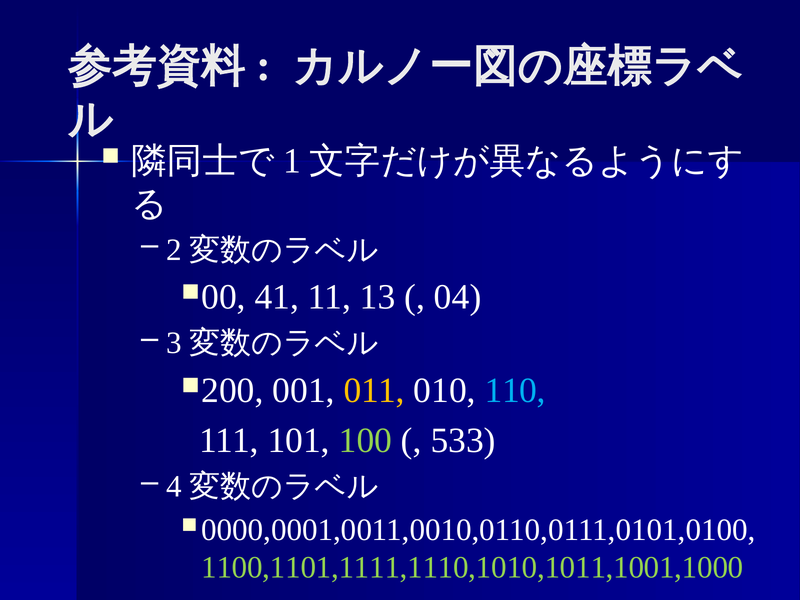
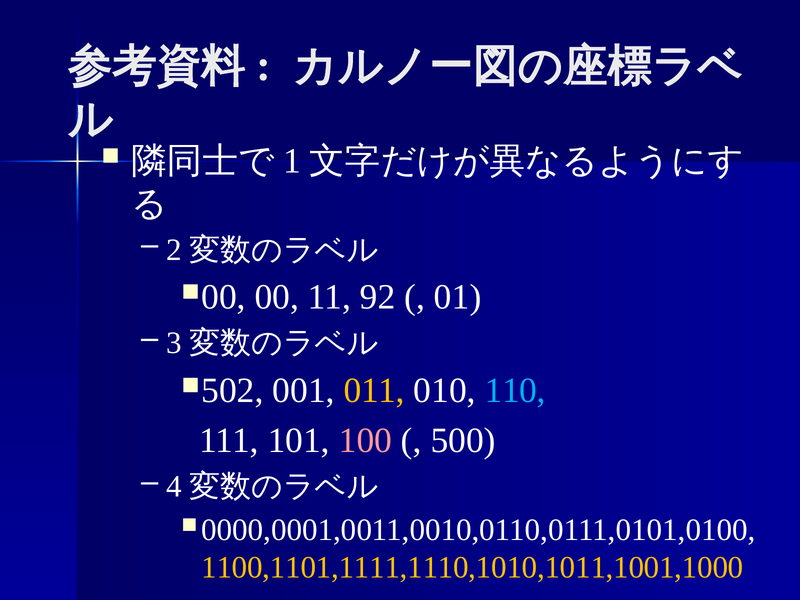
00 41: 41 -> 00 (277, 297)
13: 13 -> 92 (378, 297)
04: 04 -> 01 (458, 297)
200: 200 -> 502 (232, 391)
100 colour: light green -> pink (365, 440)
533: 533 -> 500 (463, 440)
1100,1101,1111,1110,1010,1011,1001,1000 colour: light green -> yellow (472, 567)
